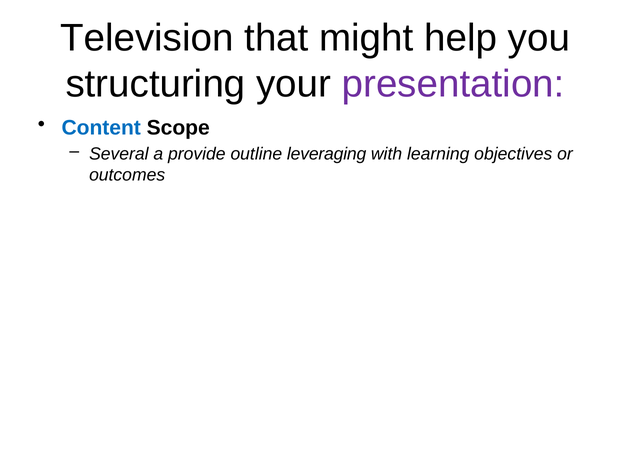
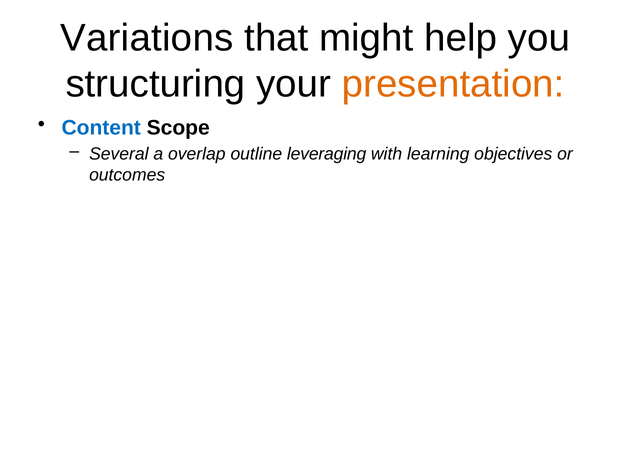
Television: Television -> Variations (147, 38)
presentation colour: purple -> orange (453, 84)
provide: provide -> overlap (197, 154)
